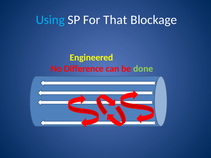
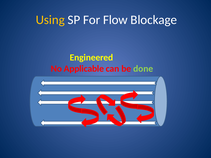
Using colour: light blue -> yellow (50, 20)
That: That -> Flow (115, 20)
Difference: Difference -> Applicable (84, 69)
